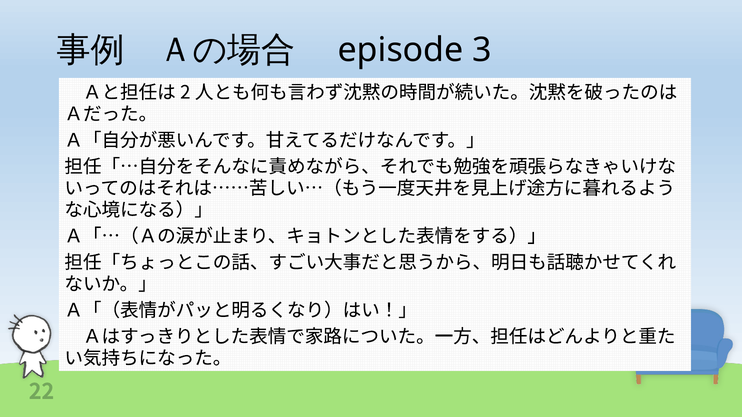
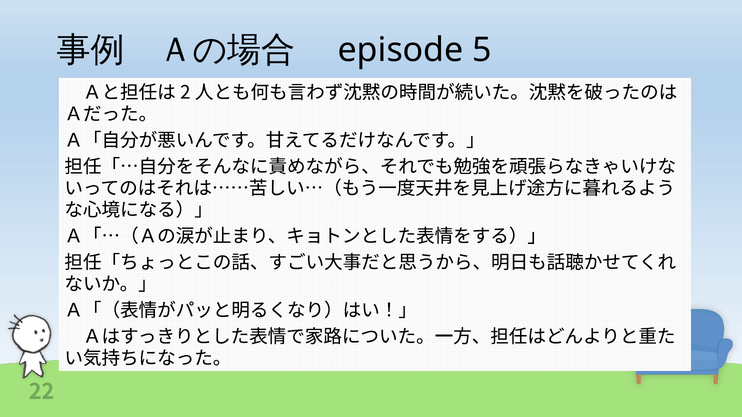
3: 3 -> 5 (482, 50)
